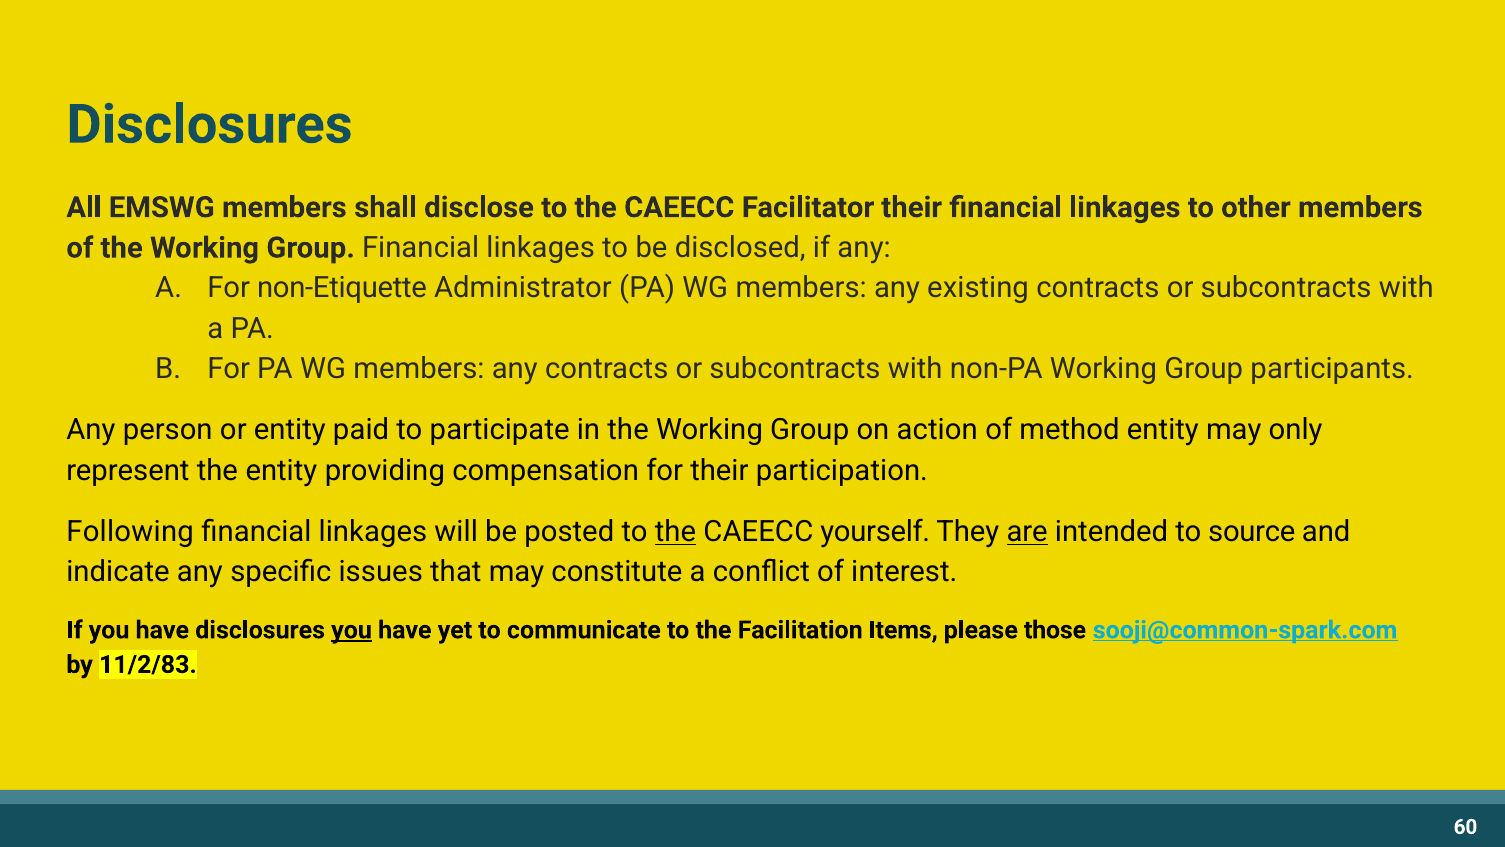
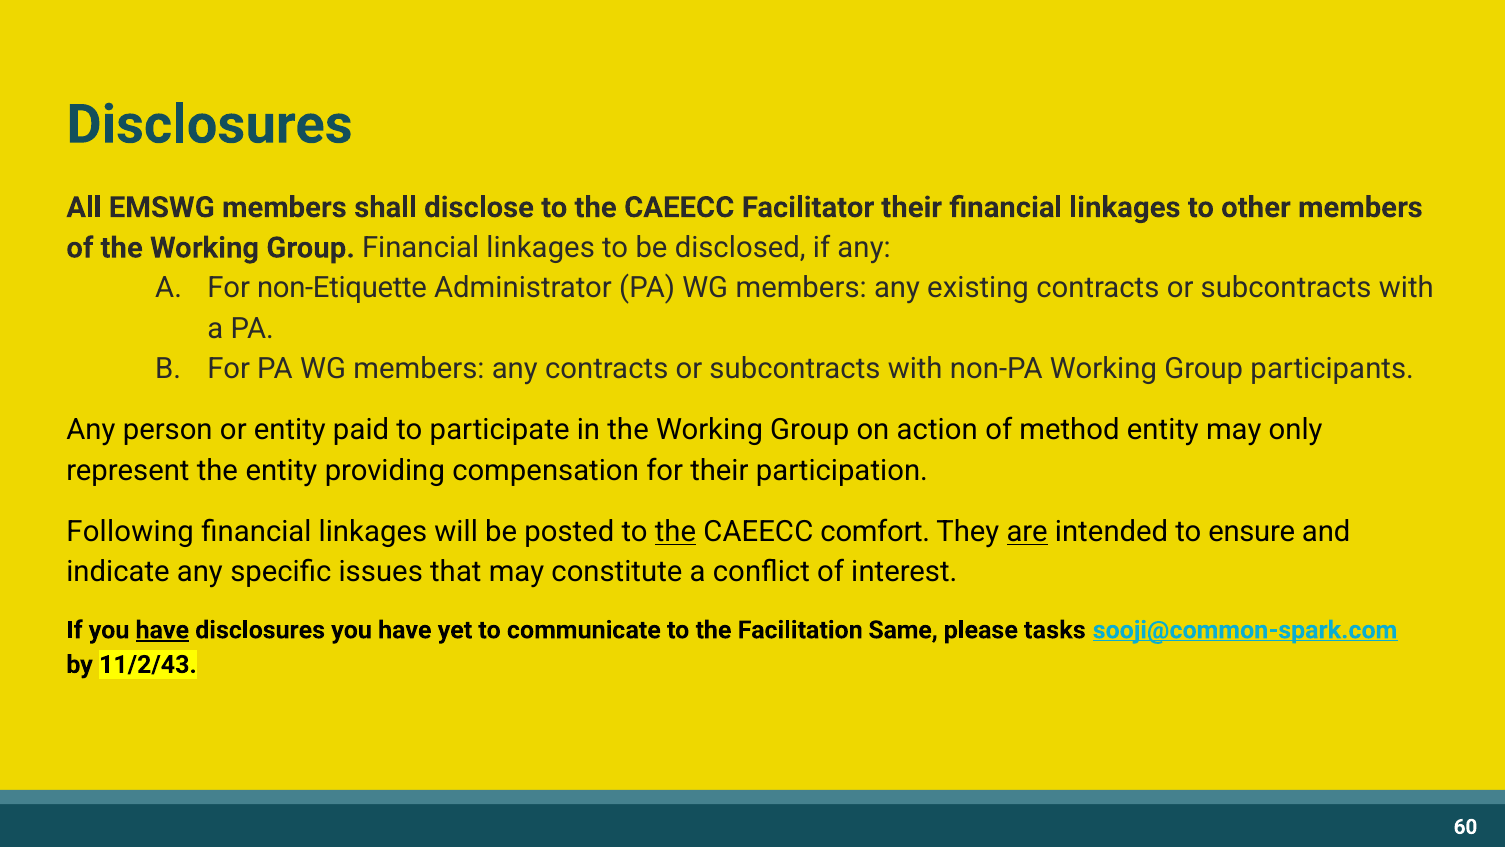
yourself: yourself -> comfort (875, 532)
source: source -> ensure (1252, 532)
have underline: none -> present (162, 630)
you underline: present -> none (352, 630)
Items: Items -> Same (903, 630)
those: those -> tasks (1055, 630)
11/2/83: 11/2/83 -> 11/2/43 (148, 664)
